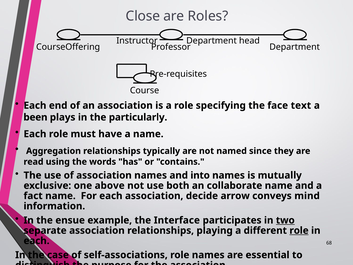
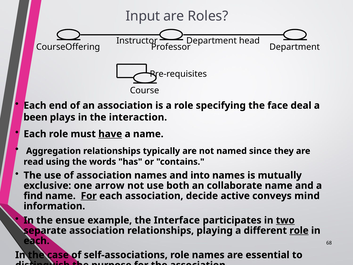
Close: Close -> Input (143, 16)
text: text -> deal (301, 105)
particularly: particularly -> interaction (138, 117)
have underline: none -> present (110, 134)
above: above -> arrow (110, 185)
fact: fact -> find (33, 196)
For underline: none -> present (89, 196)
arrow: arrow -> active (235, 196)
